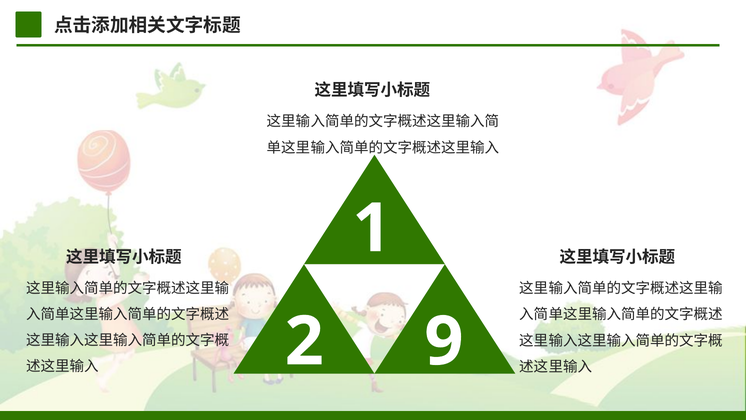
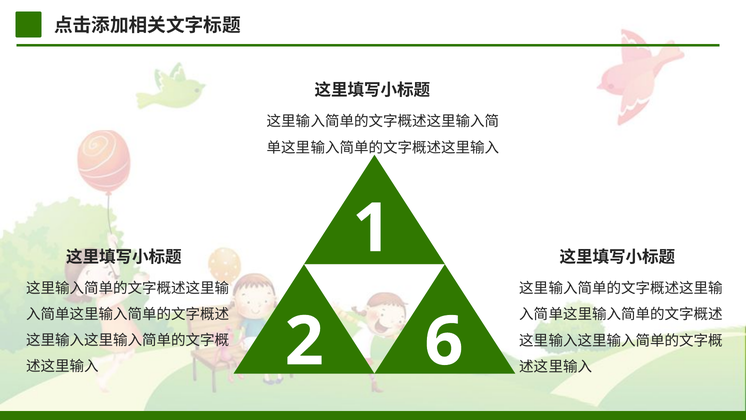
9: 9 -> 6 (444, 341)
